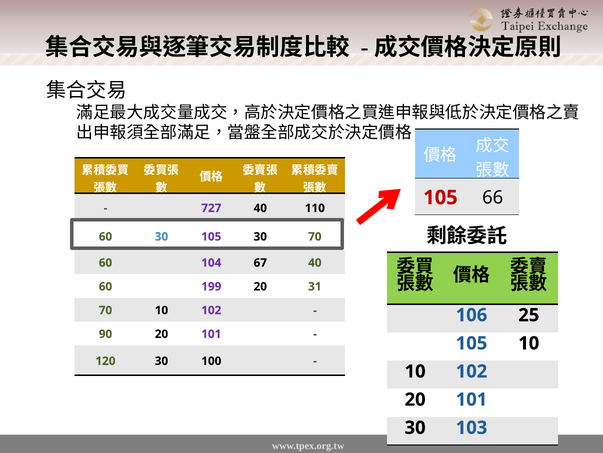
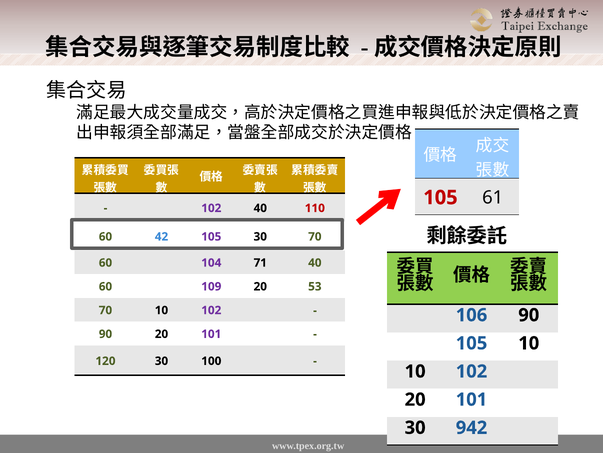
66: 66 -> 61 (493, 197)
727: 727 -> 102 (211, 208)
110 colour: black -> red (315, 208)
60 30: 30 -> 42 (161, 236)
67: 67 -> 71 (260, 262)
199: 199 -> 109 (211, 286)
31: 31 -> 53 (315, 286)
106 25: 25 -> 90 (529, 315)
103: 103 -> 942 (472, 427)
